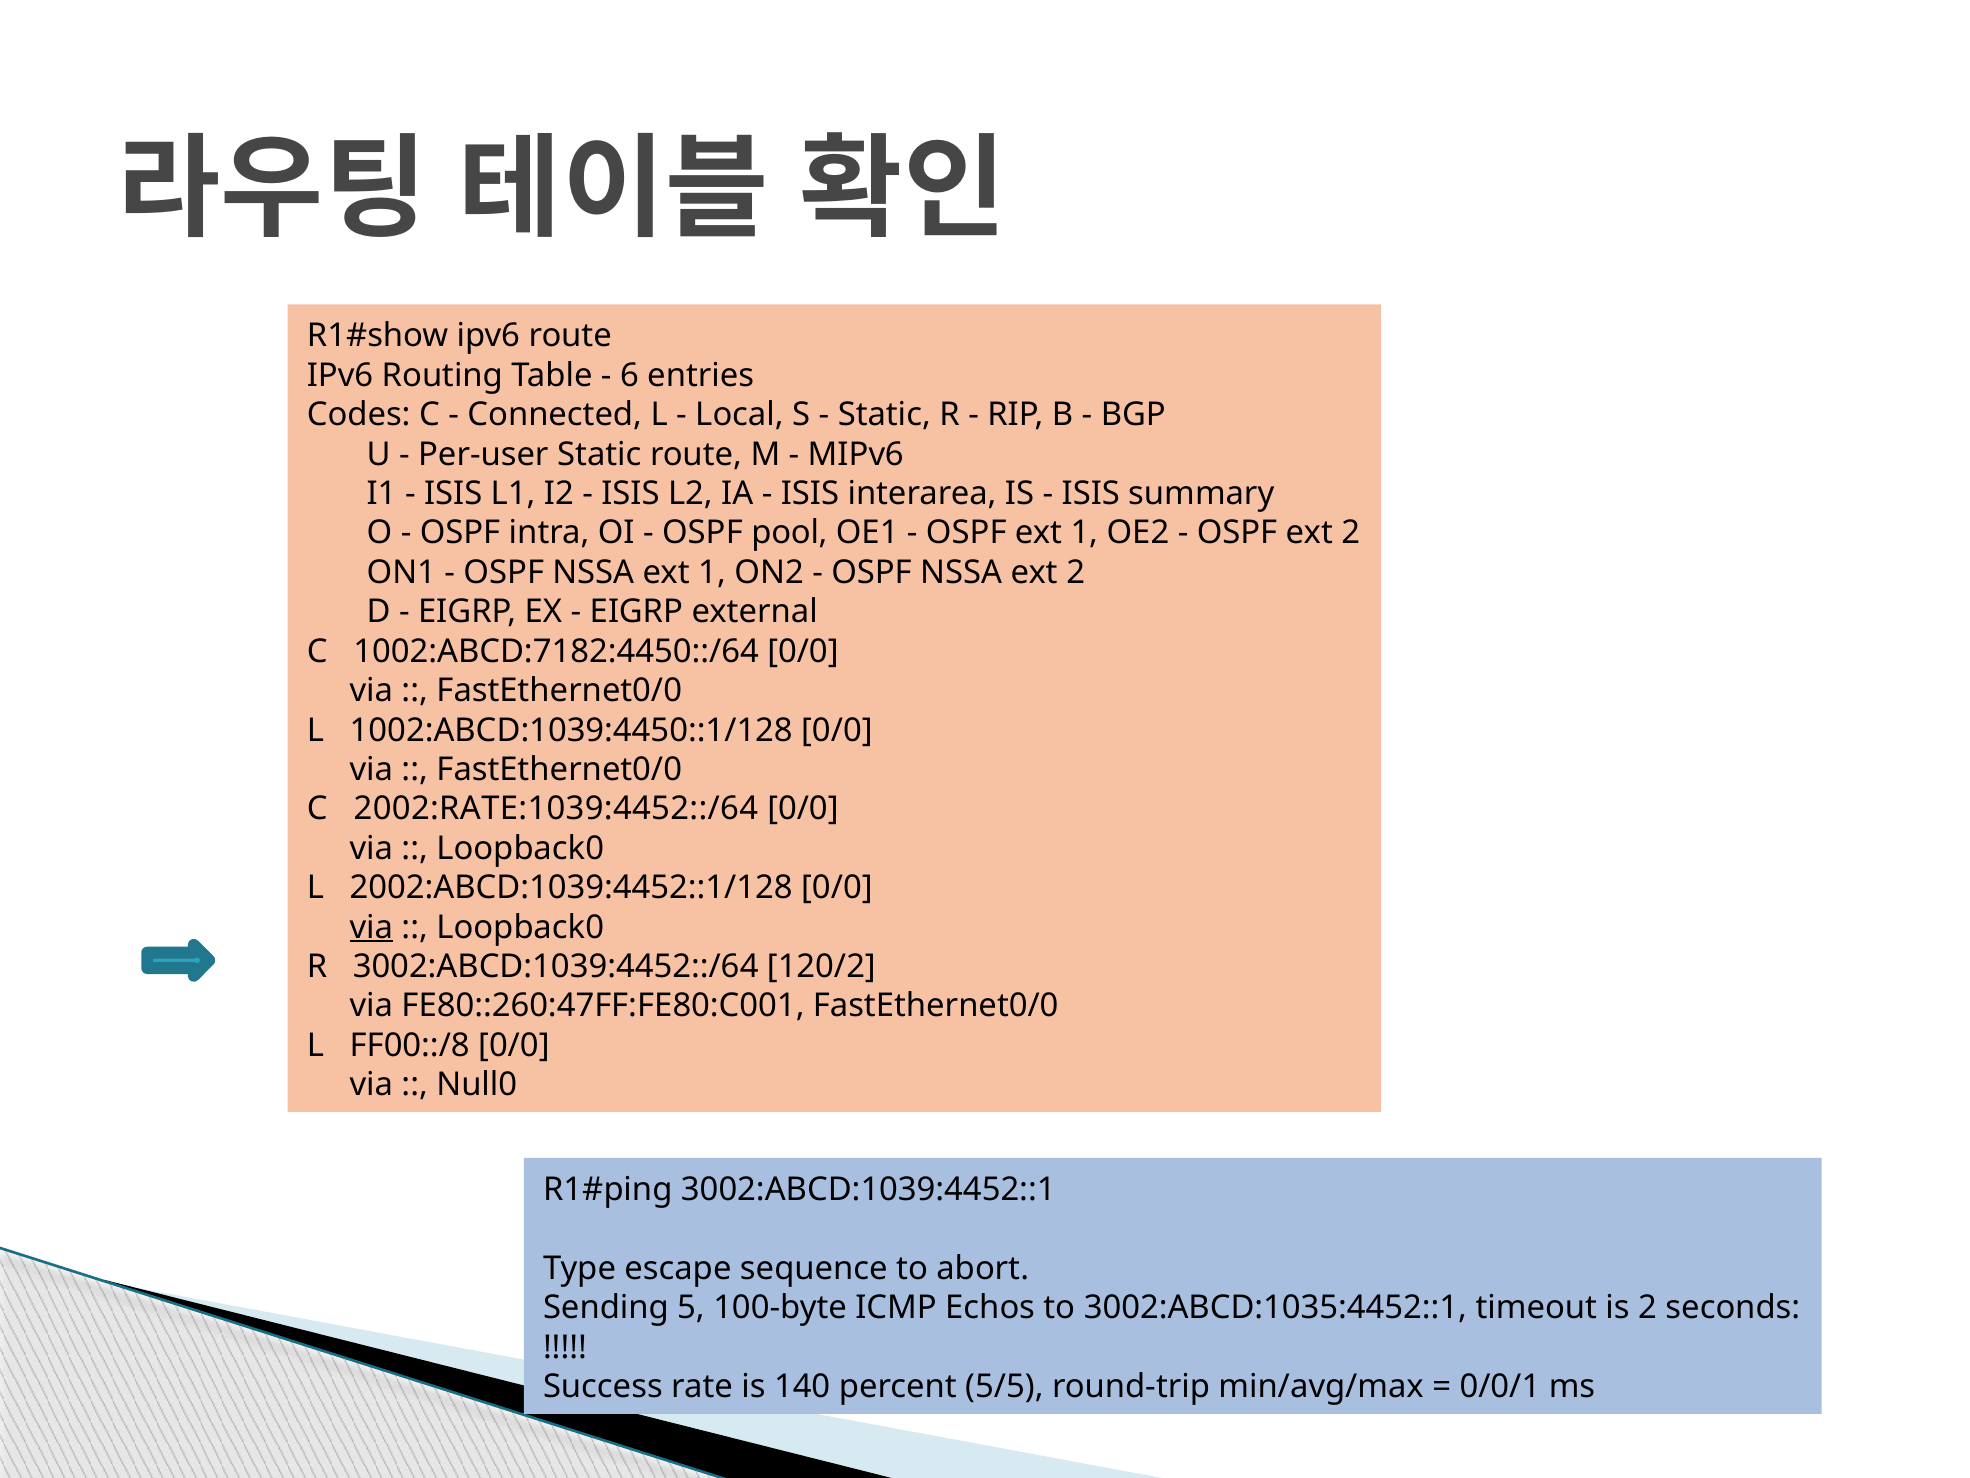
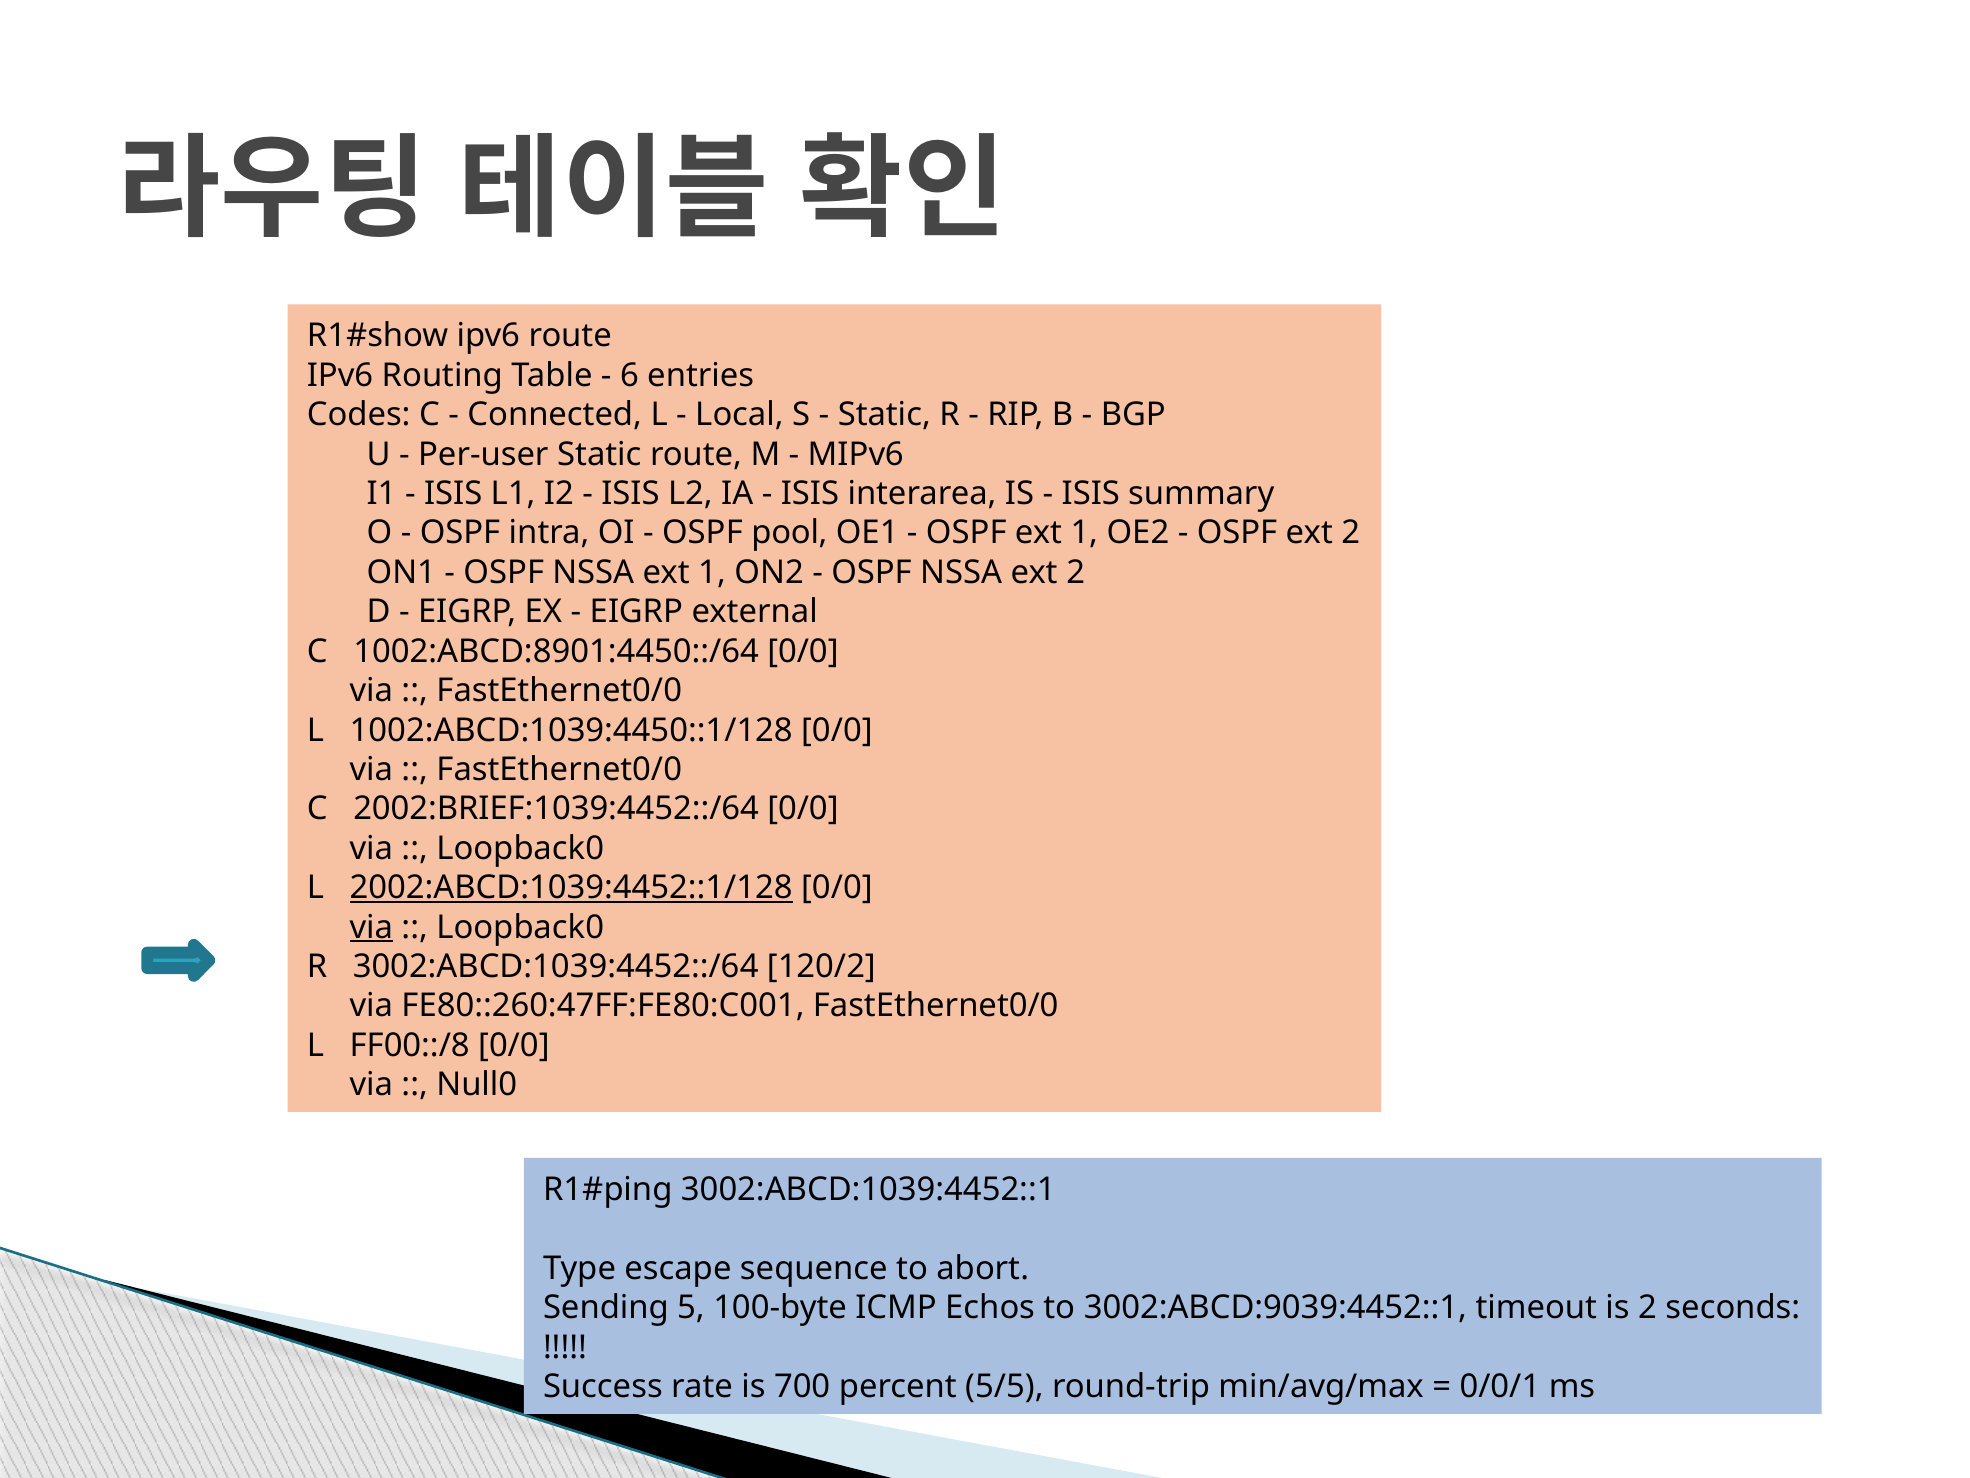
1002:ABCD:7182:4450::/64: 1002:ABCD:7182:4450::/64 -> 1002:ABCD:8901:4450::/64 (556, 651)
2002:RATE:1039:4452::/64: 2002:RATE:1039:4452::/64 -> 2002:BRIEF:1039:4452::/64 (556, 809)
2002:ABCD:1039:4452::1/128 underline: none -> present (571, 888)
3002:ABCD:1035:4452::1: 3002:ABCD:1035:4452::1 -> 3002:ABCD:9039:4452::1 (1275, 1307)
140: 140 -> 700 (802, 1386)
